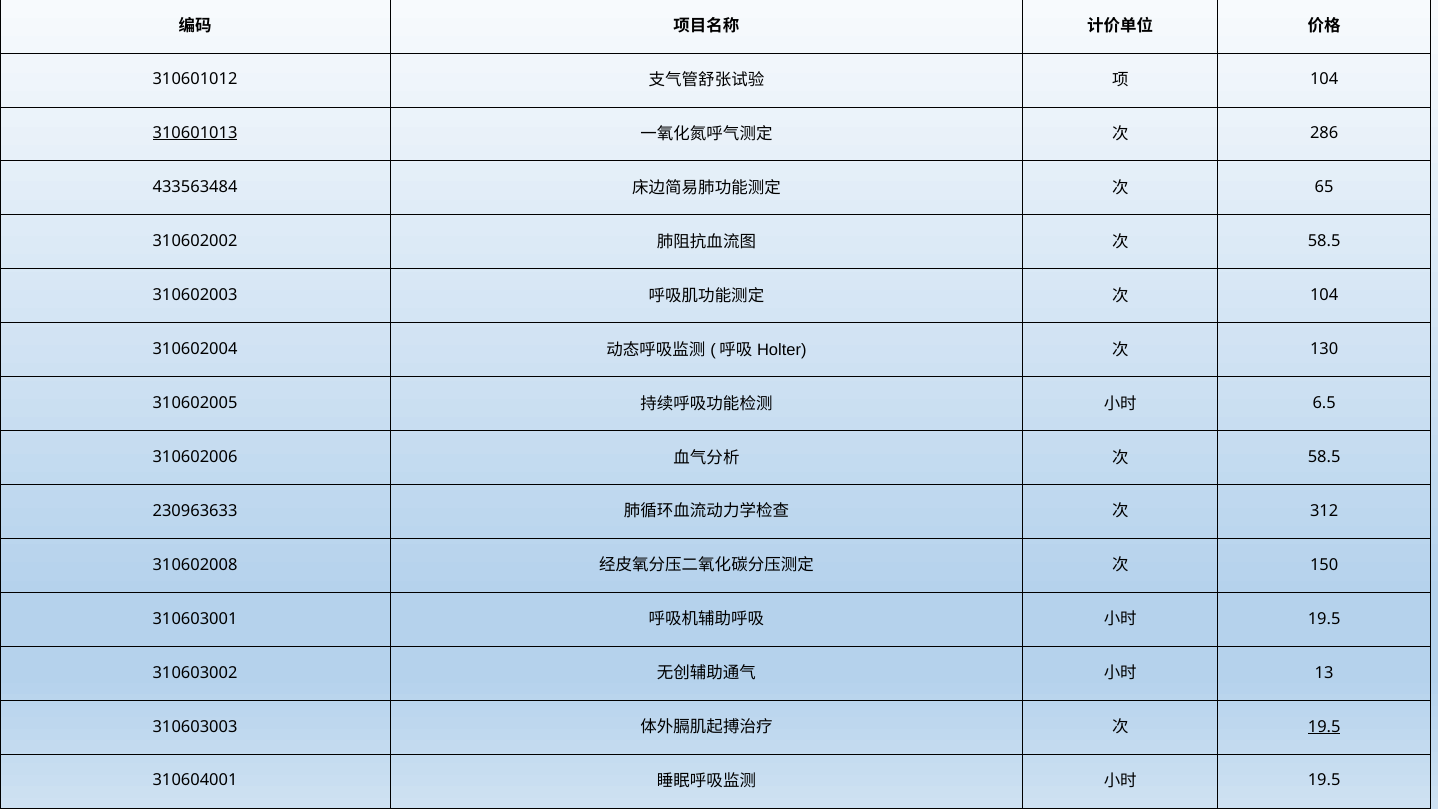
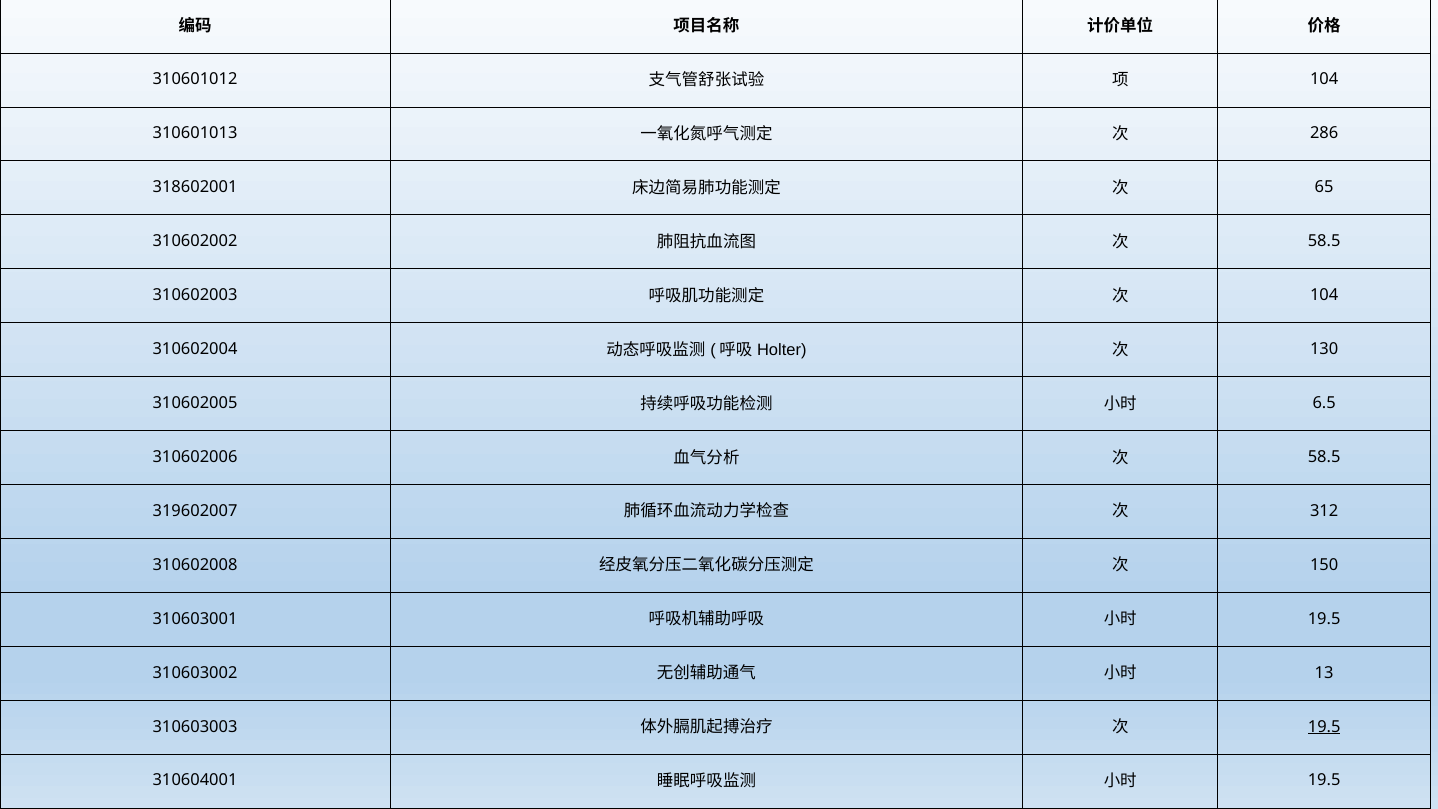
310601013 underline: present -> none (195, 133)
433563484: 433563484 -> 318602001 (195, 187)
230963633: 230963633 -> 319602007 (195, 511)
